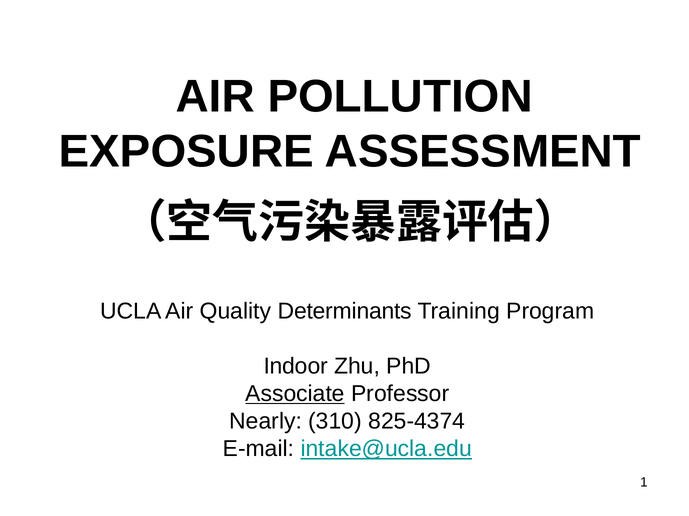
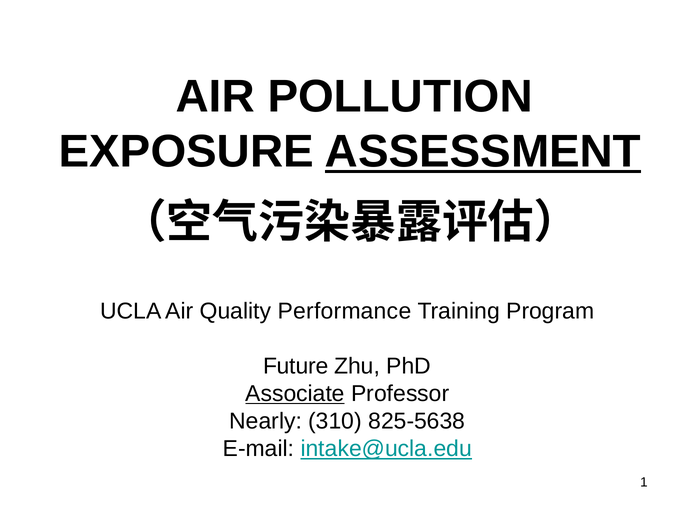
ASSESSMENT underline: none -> present (483, 152)
Determinants: Determinants -> Performance (345, 312)
Indoor: Indoor -> Future (296, 367)
825-4374: 825-4374 -> 825-5638 (417, 422)
